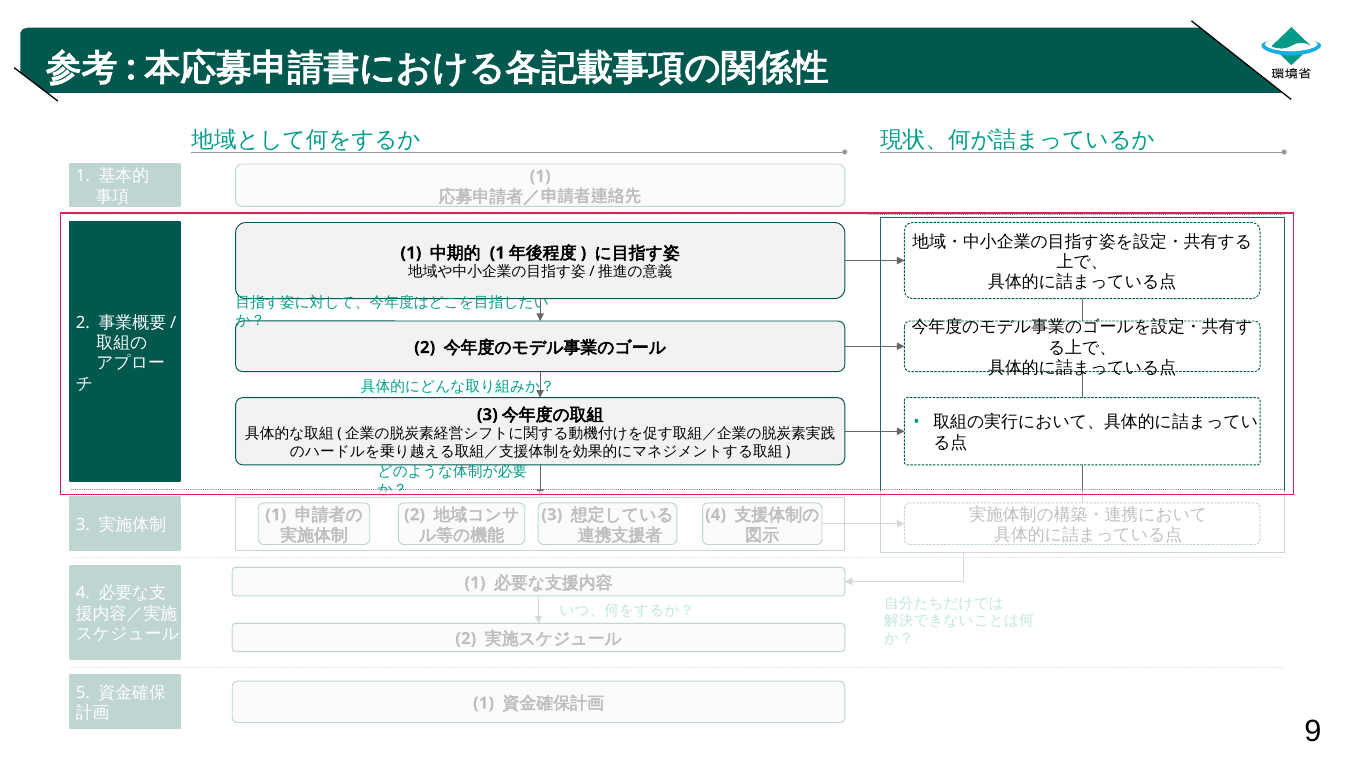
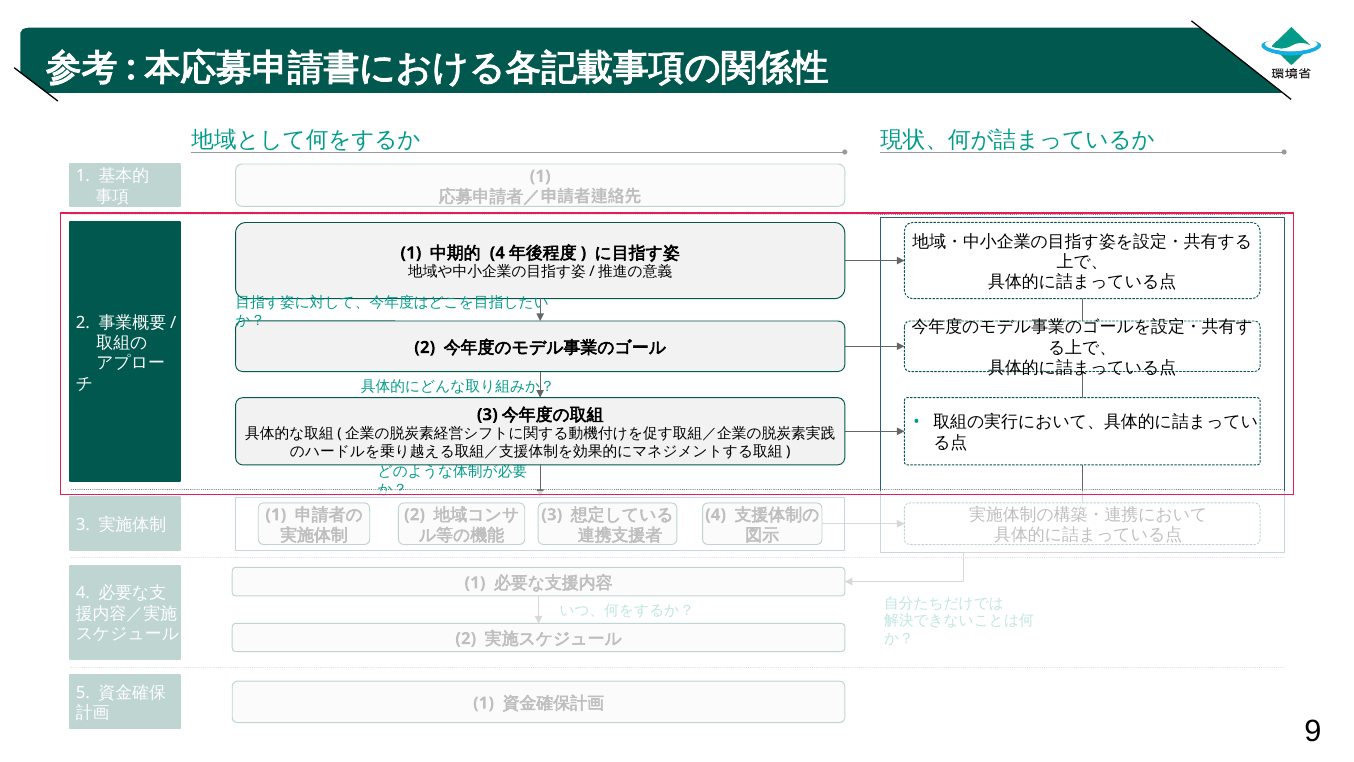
1: 1 -> 4 (497, 253)
